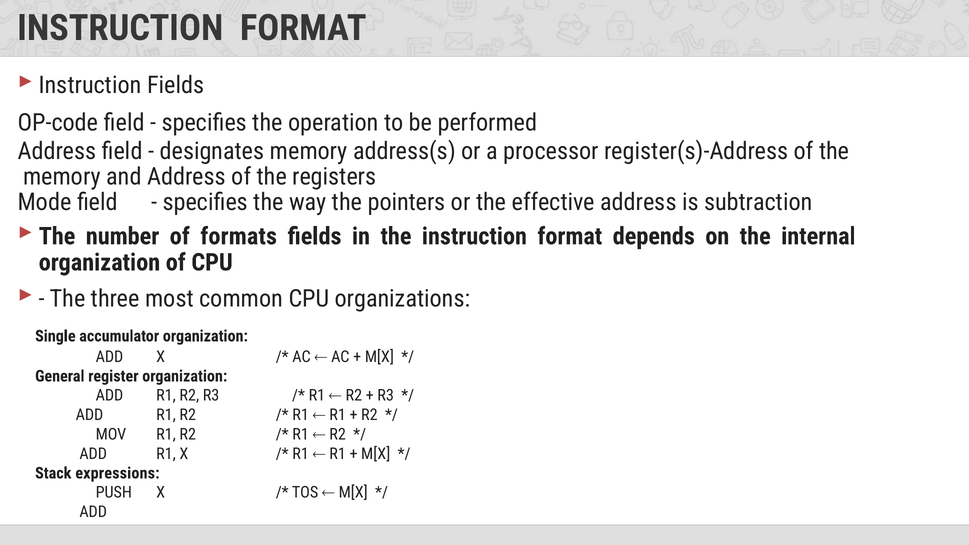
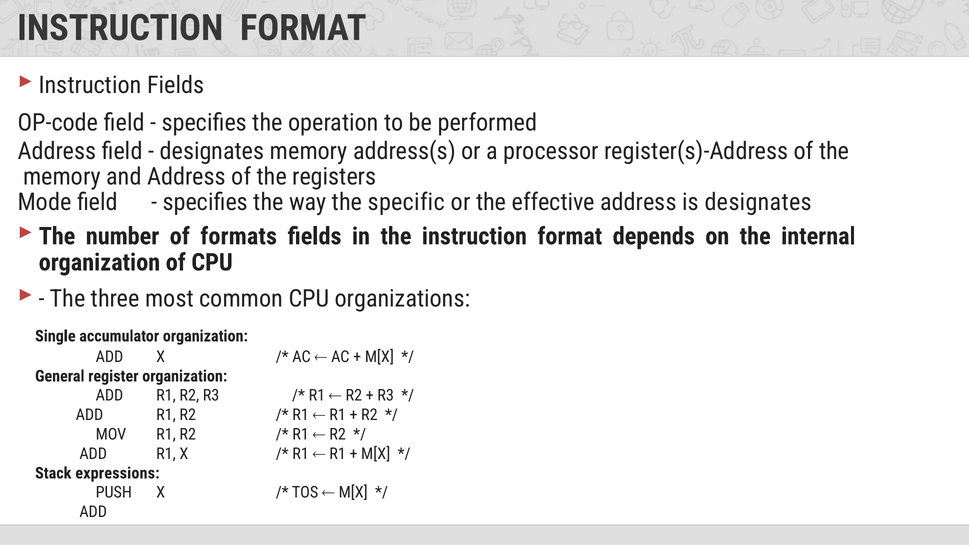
pointers: pointers -> specific (406, 202)
is subtraction: subtraction -> designates (758, 202)
